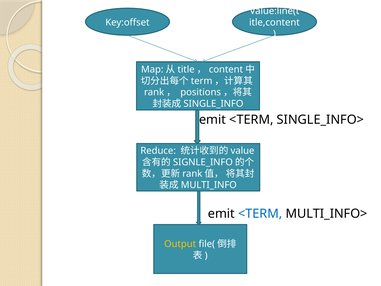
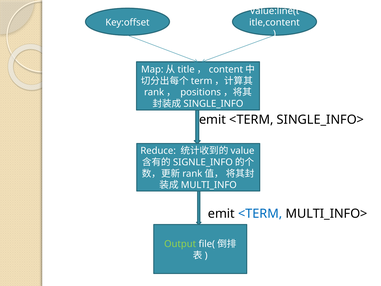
Output colour: yellow -> light green (180, 244)
